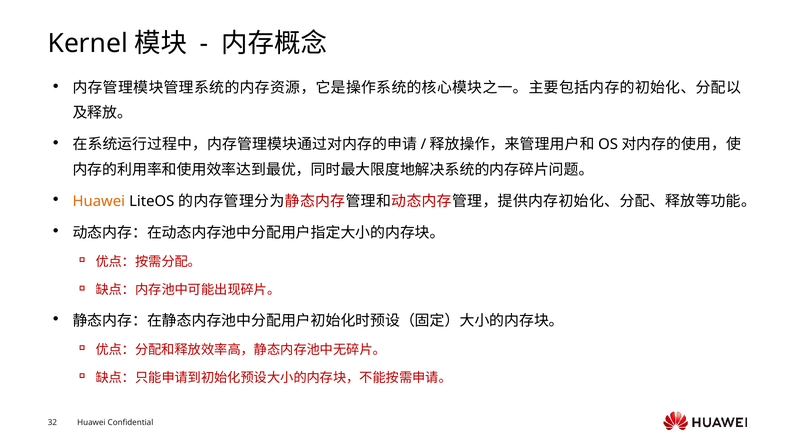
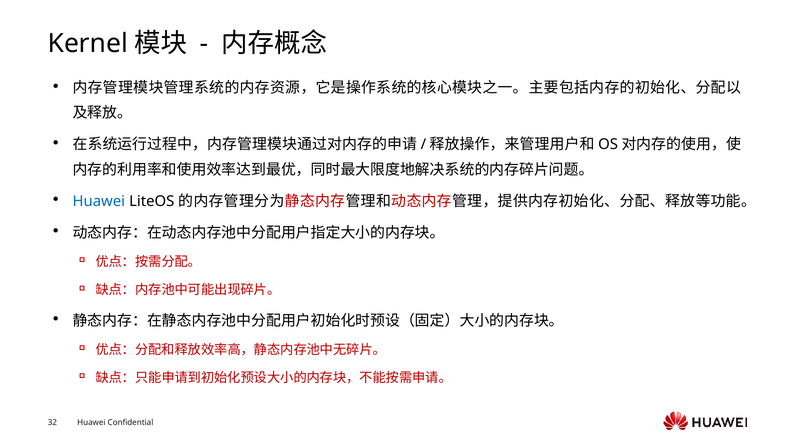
Huawei colour: orange -> blue (99, 201)
